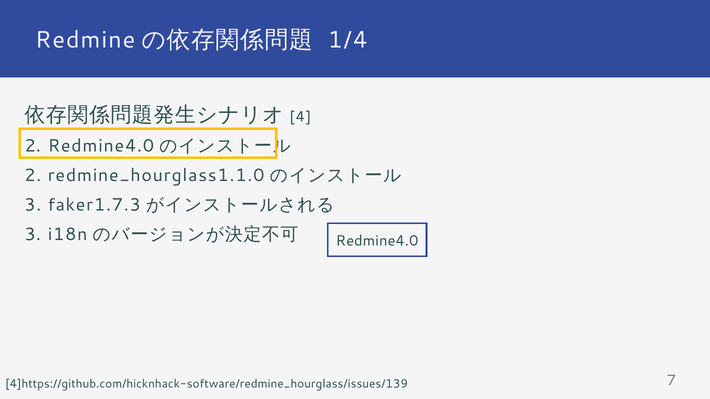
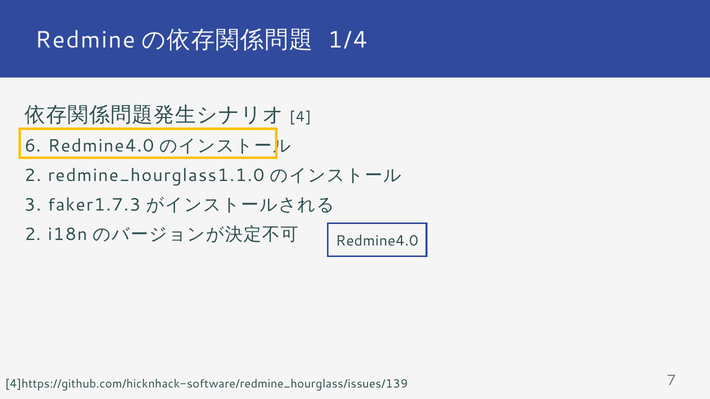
2: 2 -> 6 (33, 146)
3: 3 -> 2 (33, 235)
